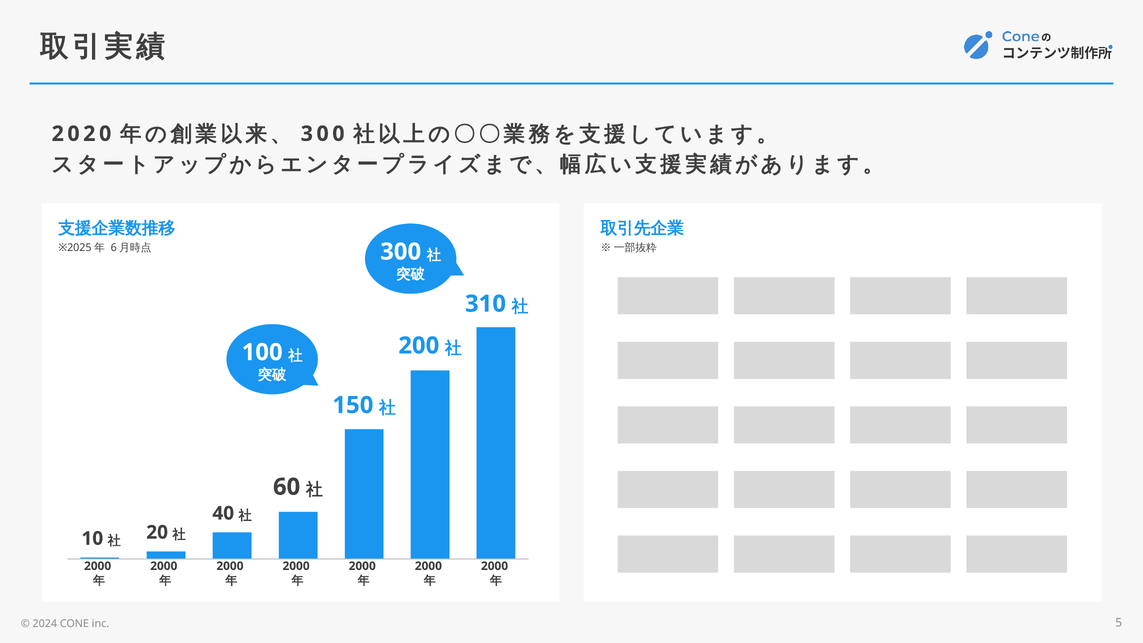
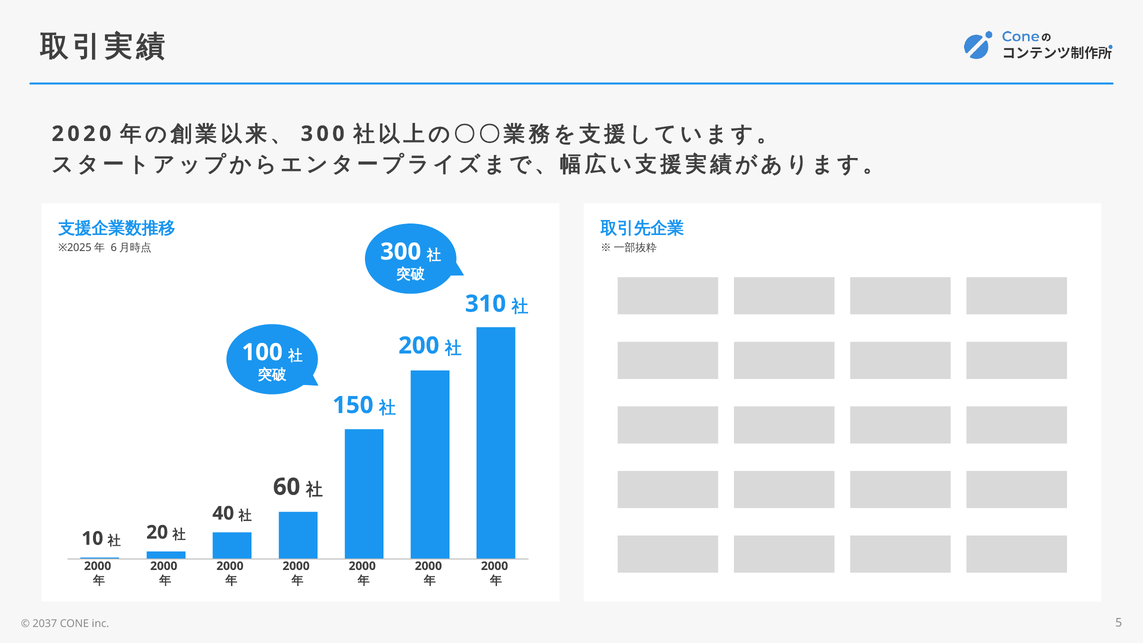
2024: 2024 -> 2037 (45, 624)
